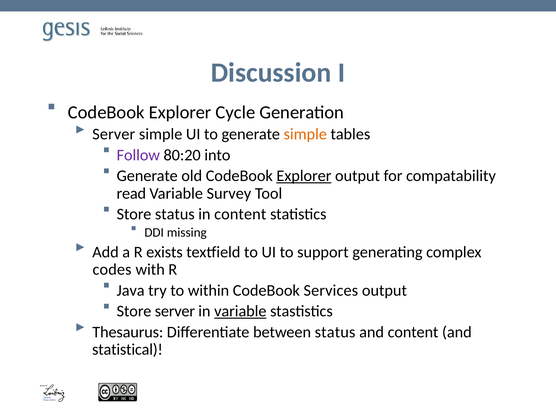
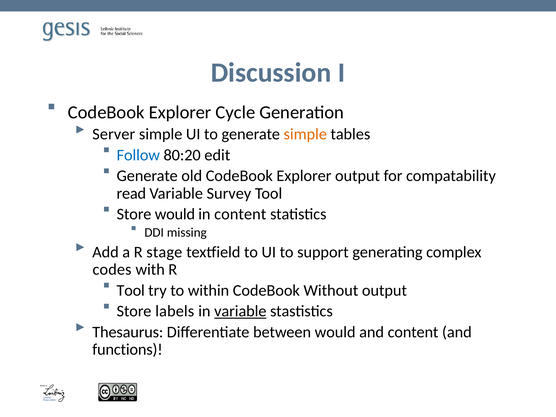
Follow colour: purple -> blue (138, 155)
into: into -> edit (217, 155)
Explorer underline: present -> none (304, 176)
Store status: status -> would (175, 214)
exists: exists -> stage (164, 252)
Java: Java -> Tool (131, 290)
Services: Services -> Without (331, 290)
Store server: server -> labels (175, 311)
between status: status -> would (335, 332)
statistical: statistical -> functions (127, 350)
